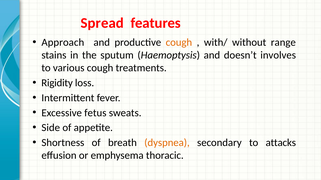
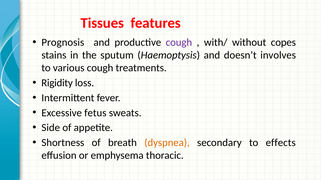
Spread: Spread -> Tissues (102, 23)
Approach: Approach -> Prognosis (63, 42)
cough colour: orange -> purple (179, 42)
range: range -> copes (283, 42)
attacks: attacks -> effects (281, 143)
